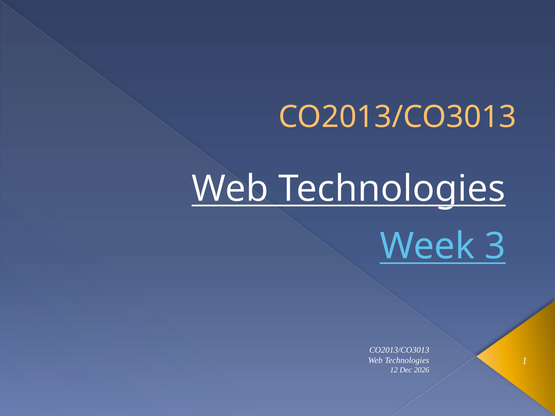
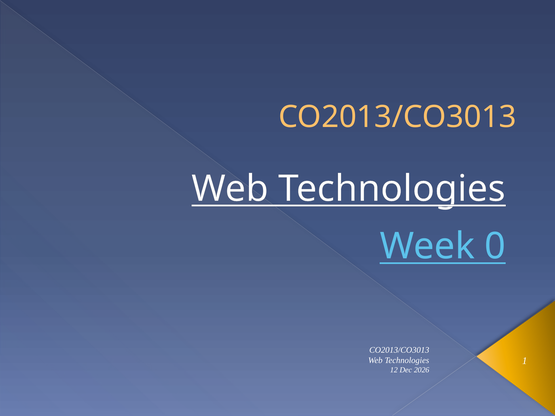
3: 3 -> 0 (495, 247)
